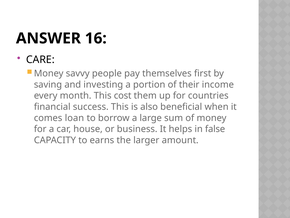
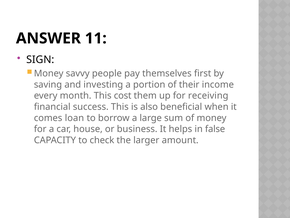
16: 16 -> 11 (96, 38)
CARE: CARE -> SIGN (40, 60)
countries: countries -> receiving (208, 95)
earns: earns -> check (102, 140)
